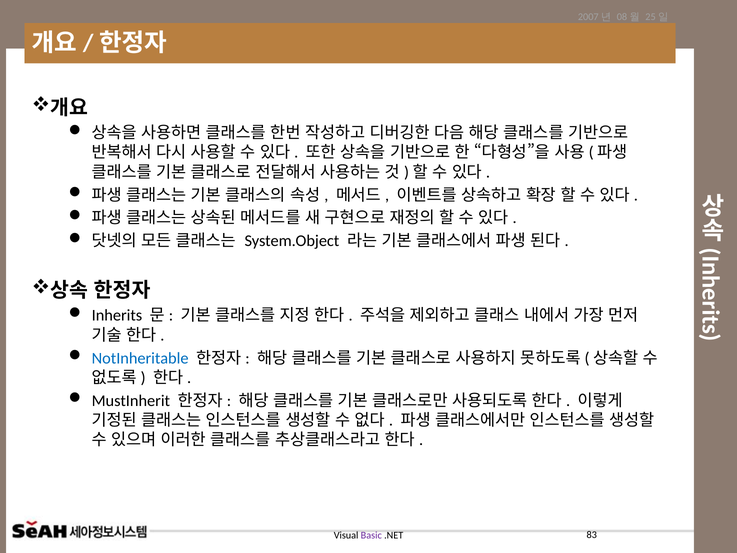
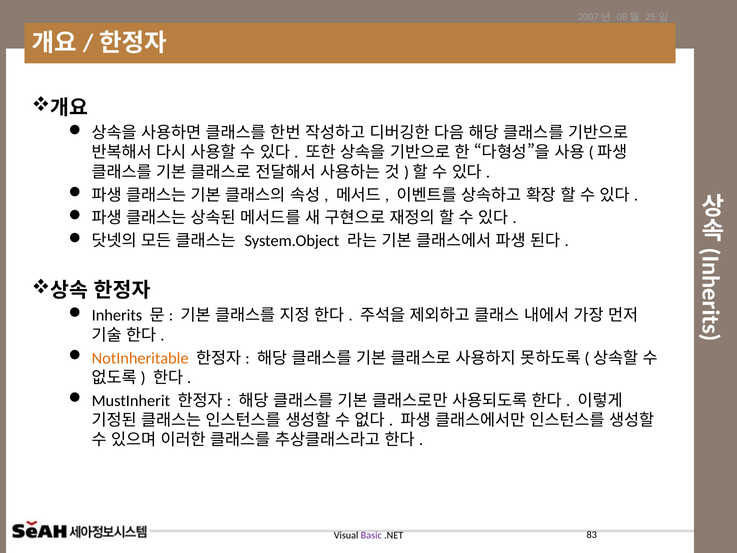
NotInheritable colour: blue -> orange (140, 358)
